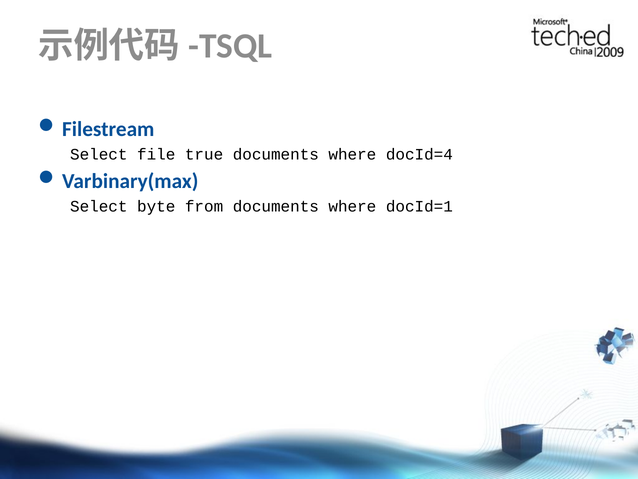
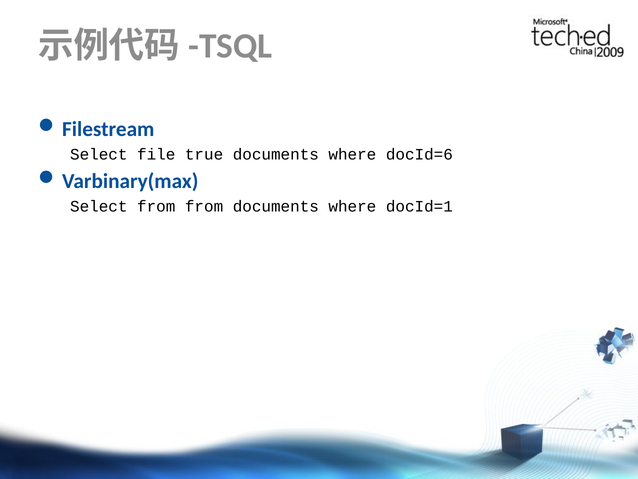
docId=4: docId=4 -> docId=6 (419, 154)
Select byte: byte -> from (156, 206)
